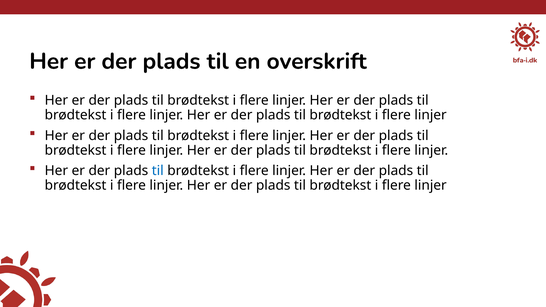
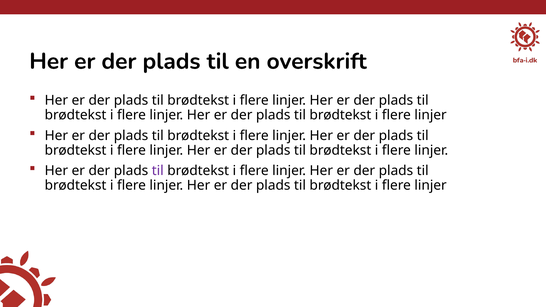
til colour: blue -> purple (158, 171)
